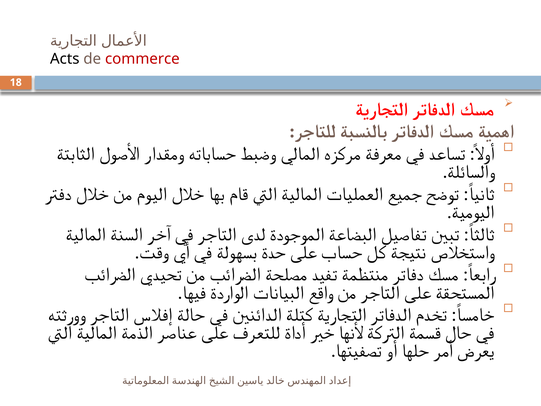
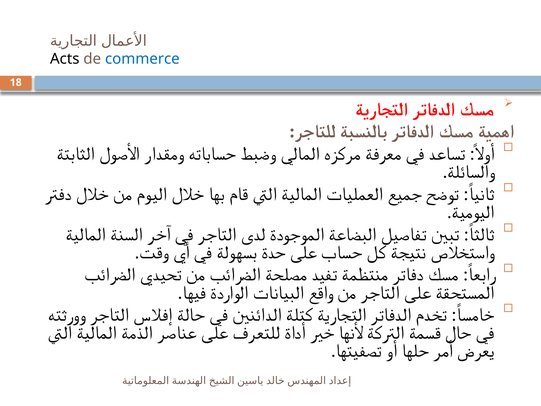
commerce colour: red -> blue (142, 59)
